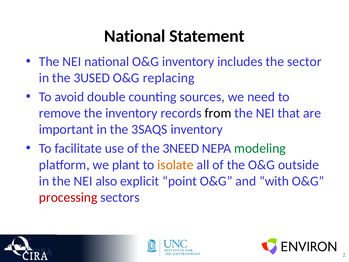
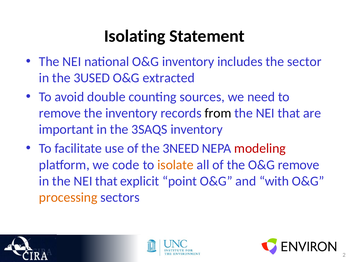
National: National -> Isolating (135, 36)
replacing: replacing -> extracted (169, 78)
modeling colour: green -> red (260, 148)
plant: plant -> code (126, 165)
O&G outside: outside -> remove (299, 165)
in the NEI also: also -> that (106, 181)
processing colour: red -> orange (68, 197)
